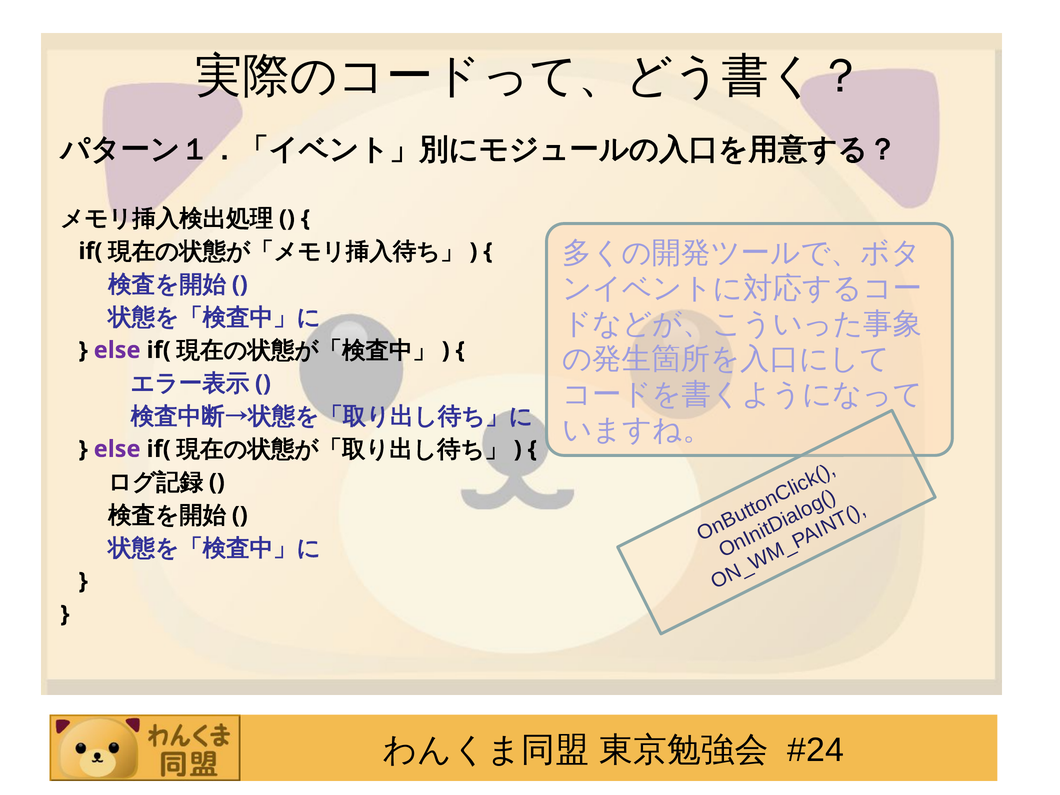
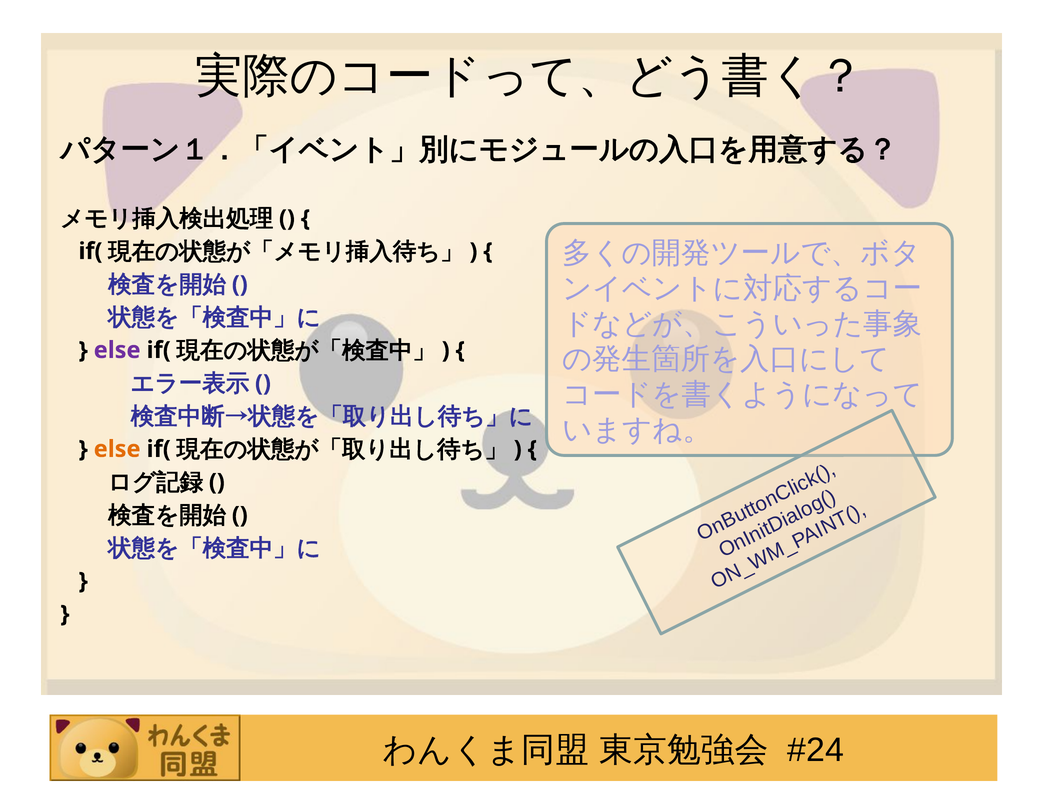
else colour: purple -> orange (117, 449)
